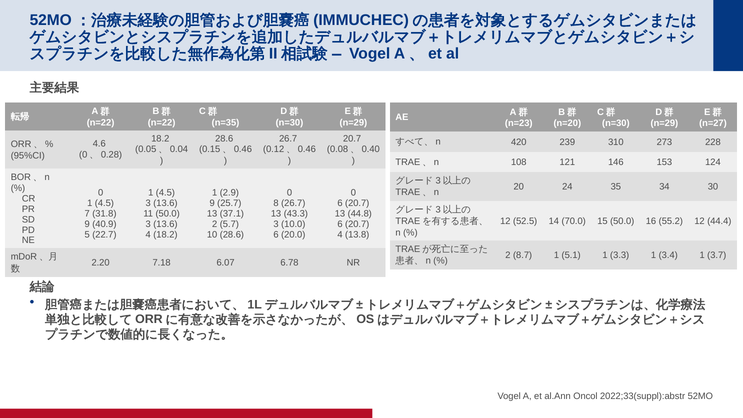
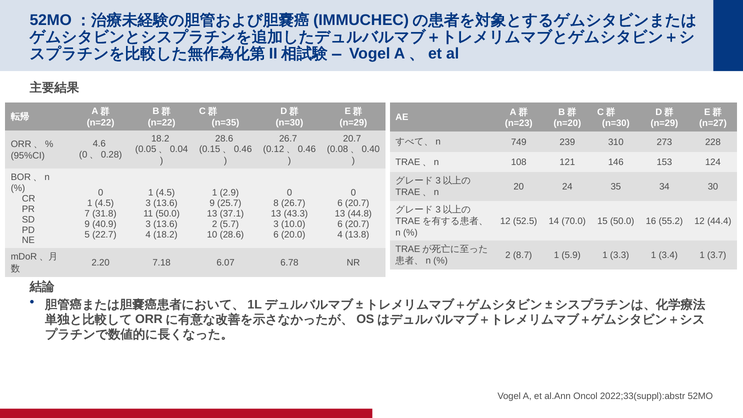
420: 420 -> 749 (519, 142)
5.1: 5.1 -> 5.9 (571, 255)
